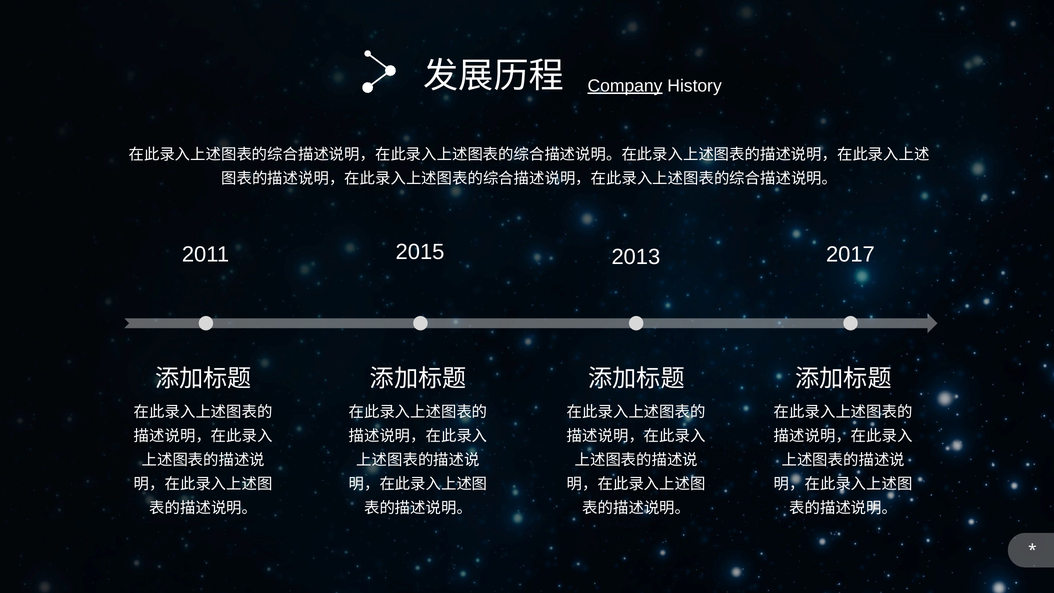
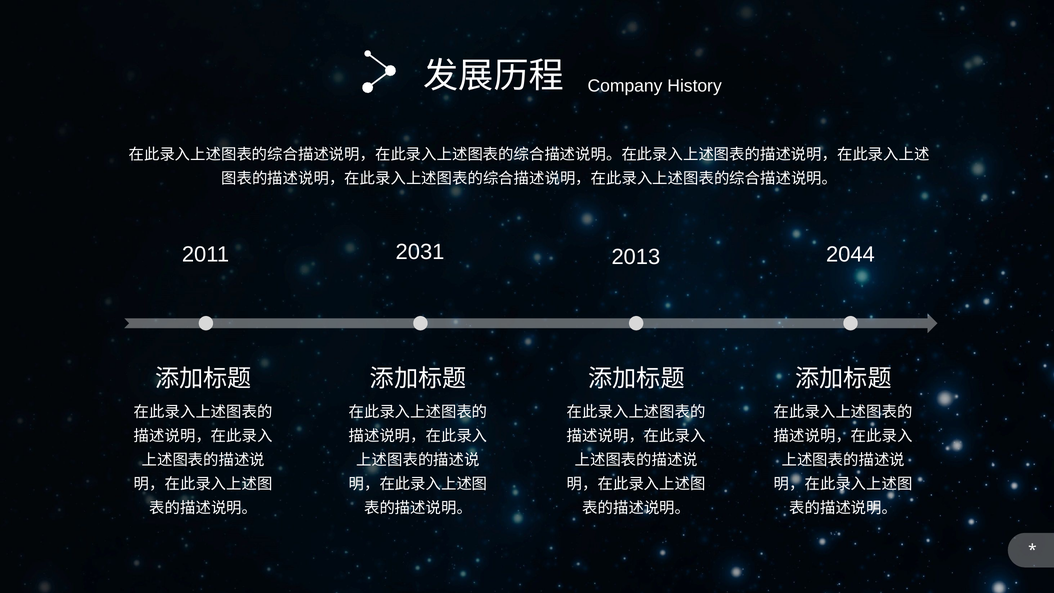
Company underline: present -> none (625, 86)
2015: 2015 -> 2031 (420, 252)
2017: 2017 -> 2044 (850, 254)
